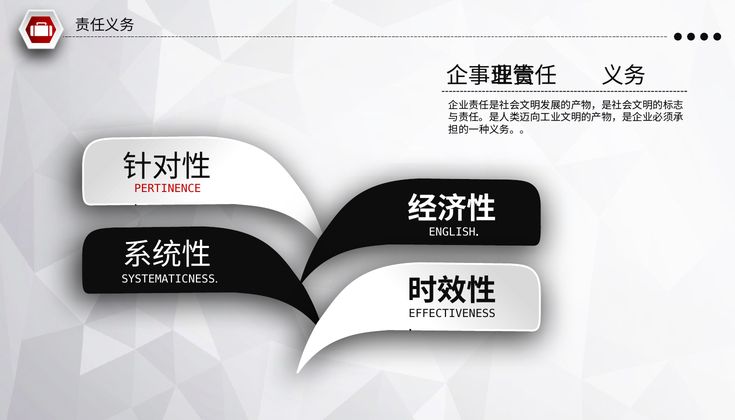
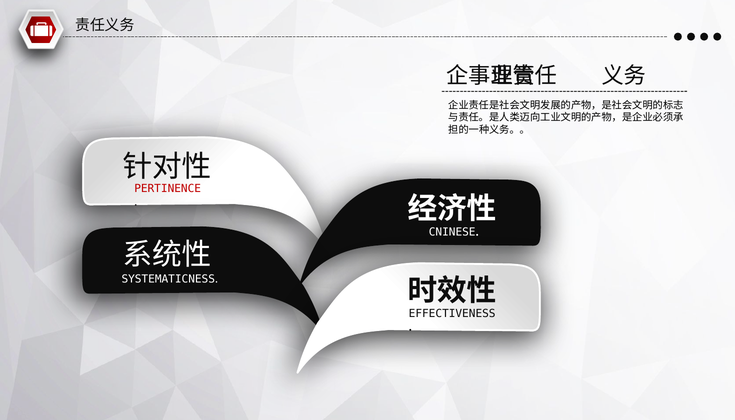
ENGLISH: ENGLISH -> CNINESE (452, 232)
